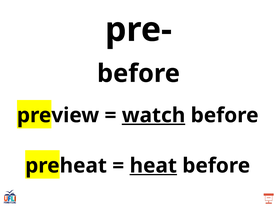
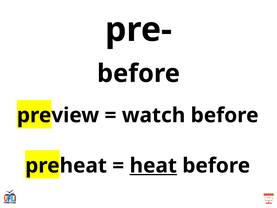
watch underline: present -> none (154, 115)
